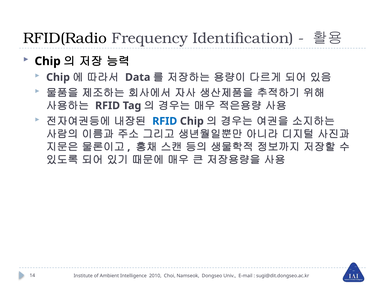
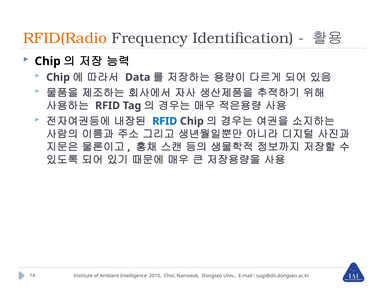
RFID(Radio colour: black -> orange (65, 38)
